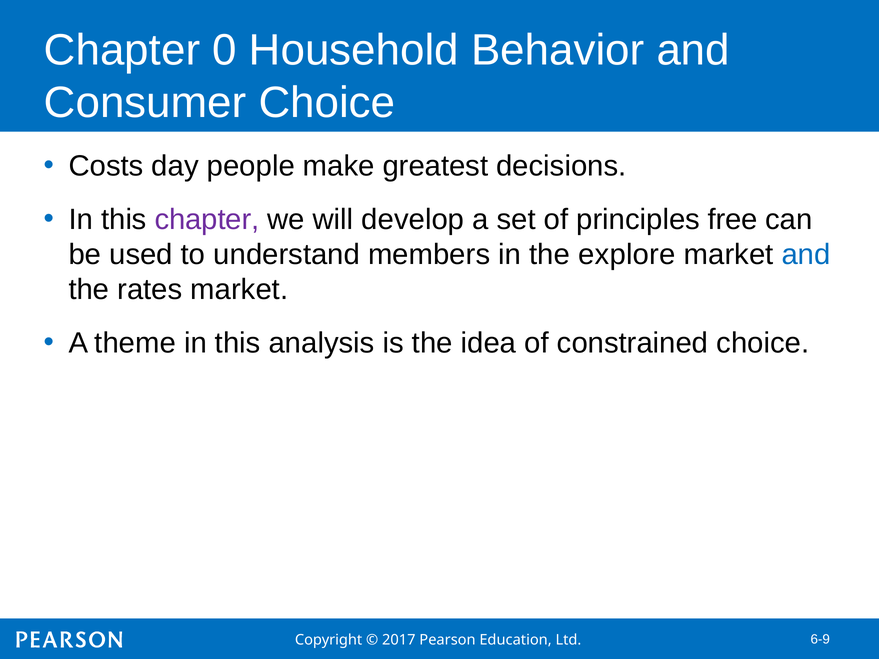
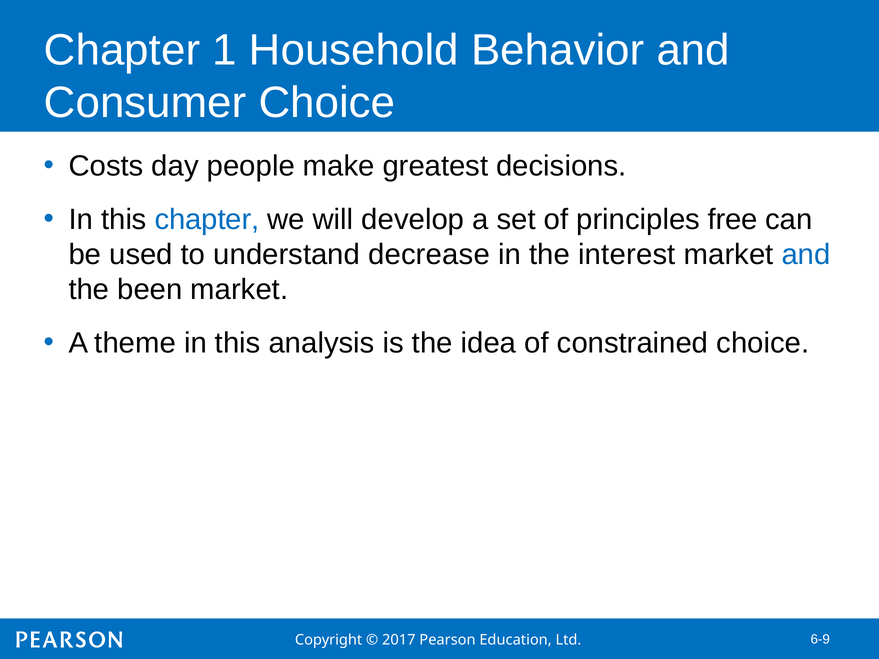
0: 0 -> 1 (224, 50)
chapter colour: purple -> blue (207, 220)
members: members -> decrease (429, 255)
explore: explore -> interest (627, 255)
rates: rates -> been (150, 290)
